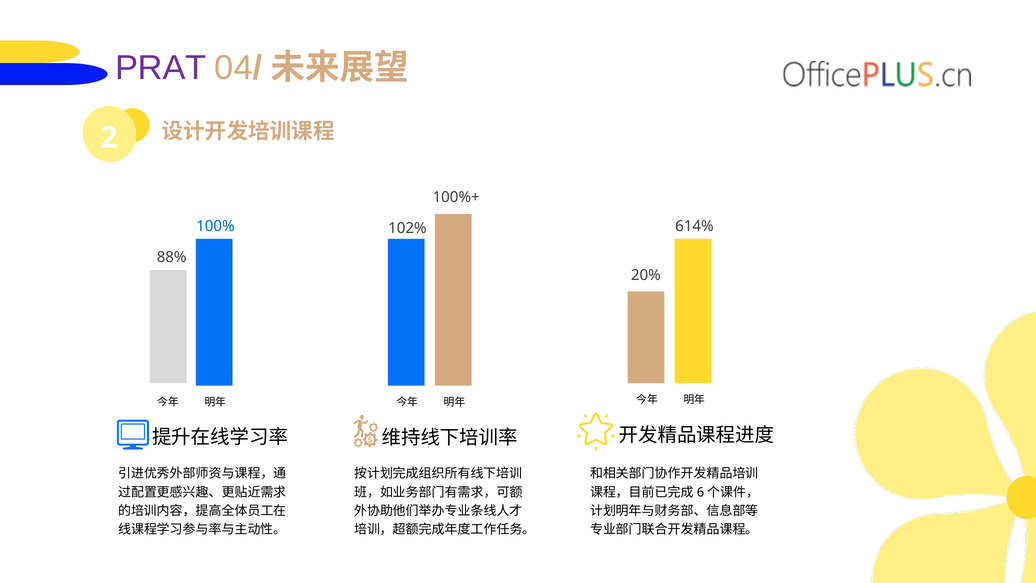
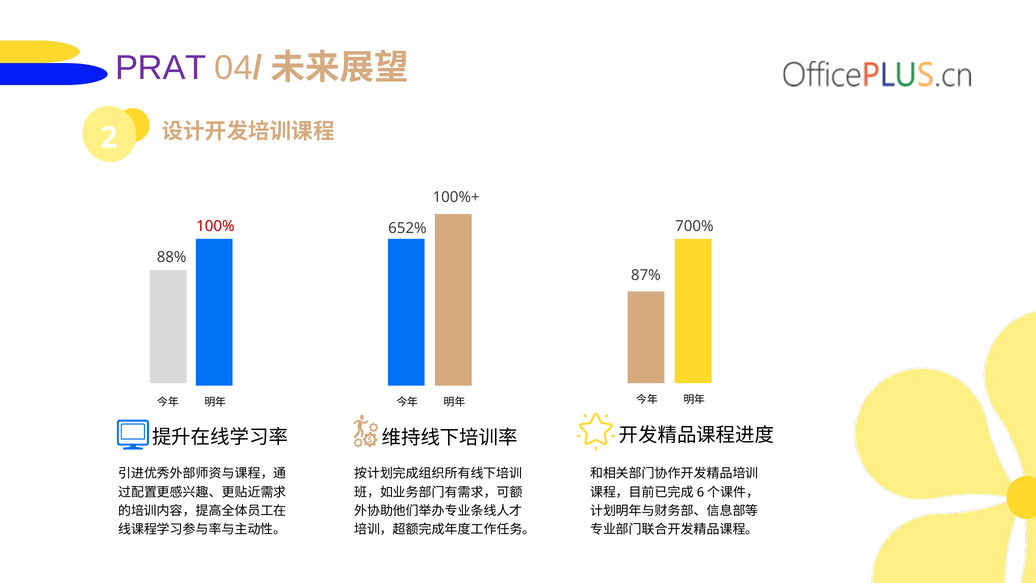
100% colour: blue -> red (215, 226)
614%: 614% -> 700% (694, 226)
102%: 102% -> 652% (407, 228)
20%: 20% -> 87% (646, 275)
